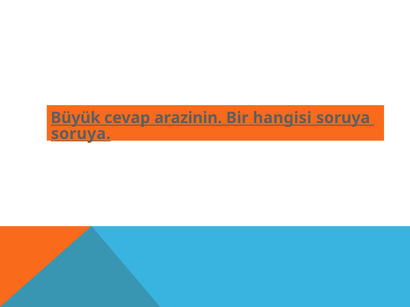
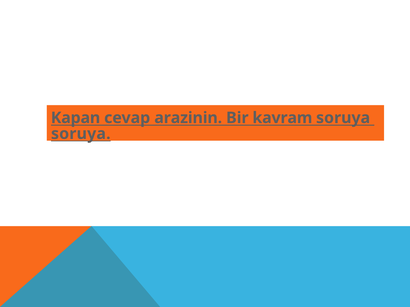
Büyük: Büyük -> Kapan (76, 118)
hangisi: hangisi -> kavram (282, 118)
